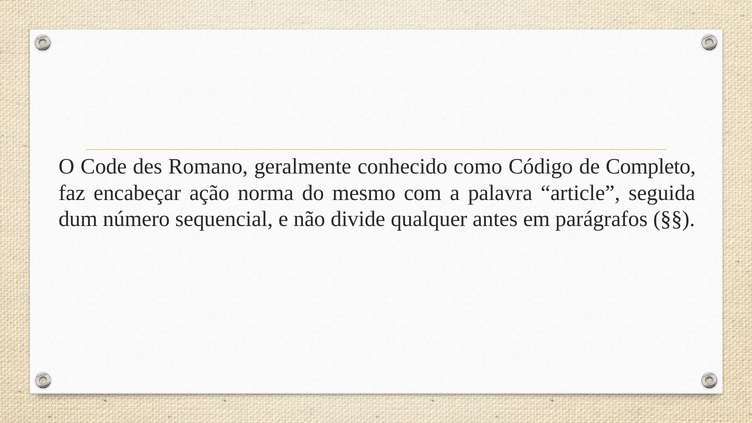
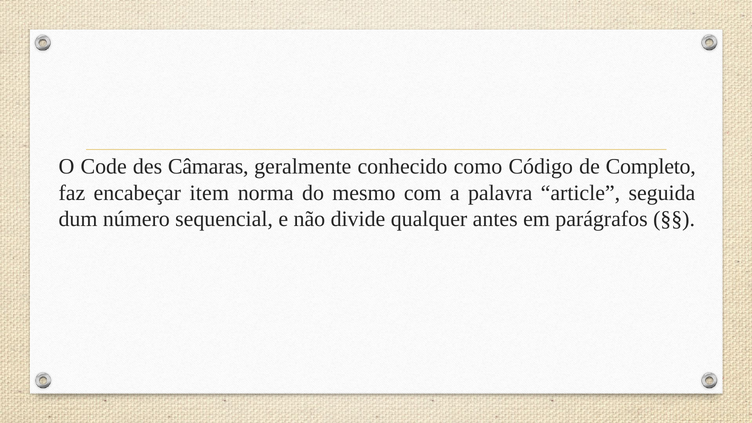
Romano: Romano -> Câmaras (208, 167)
ação: ação -> item (209, 193)
